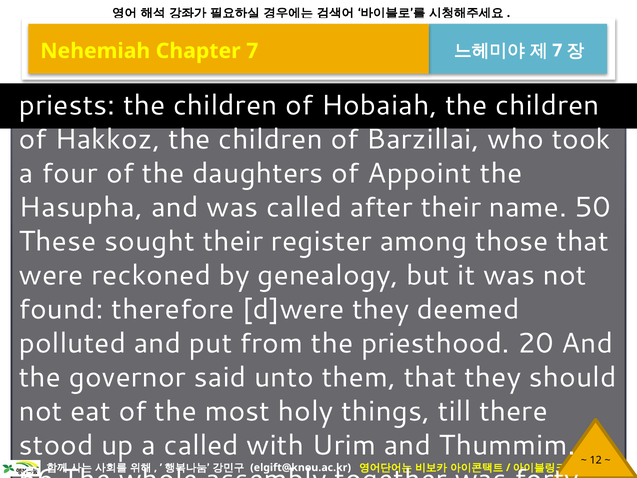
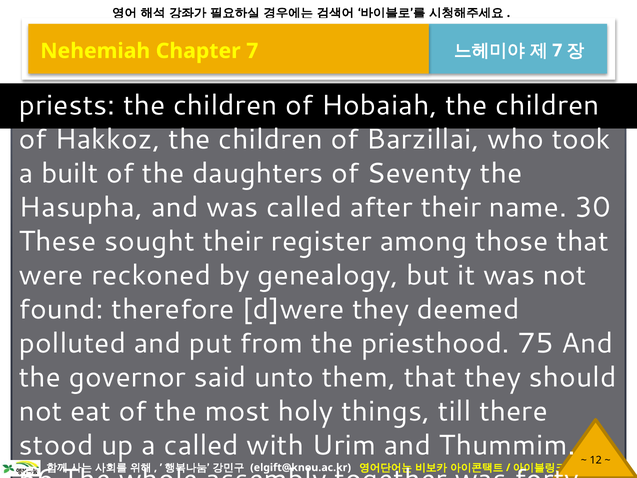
four: four -> built (70, 173)
Appoint: Appoint -> Seventy (420, 173)
50: 50 -> 30 (593, 207)
20: 20 -> 75 (536, 343)
